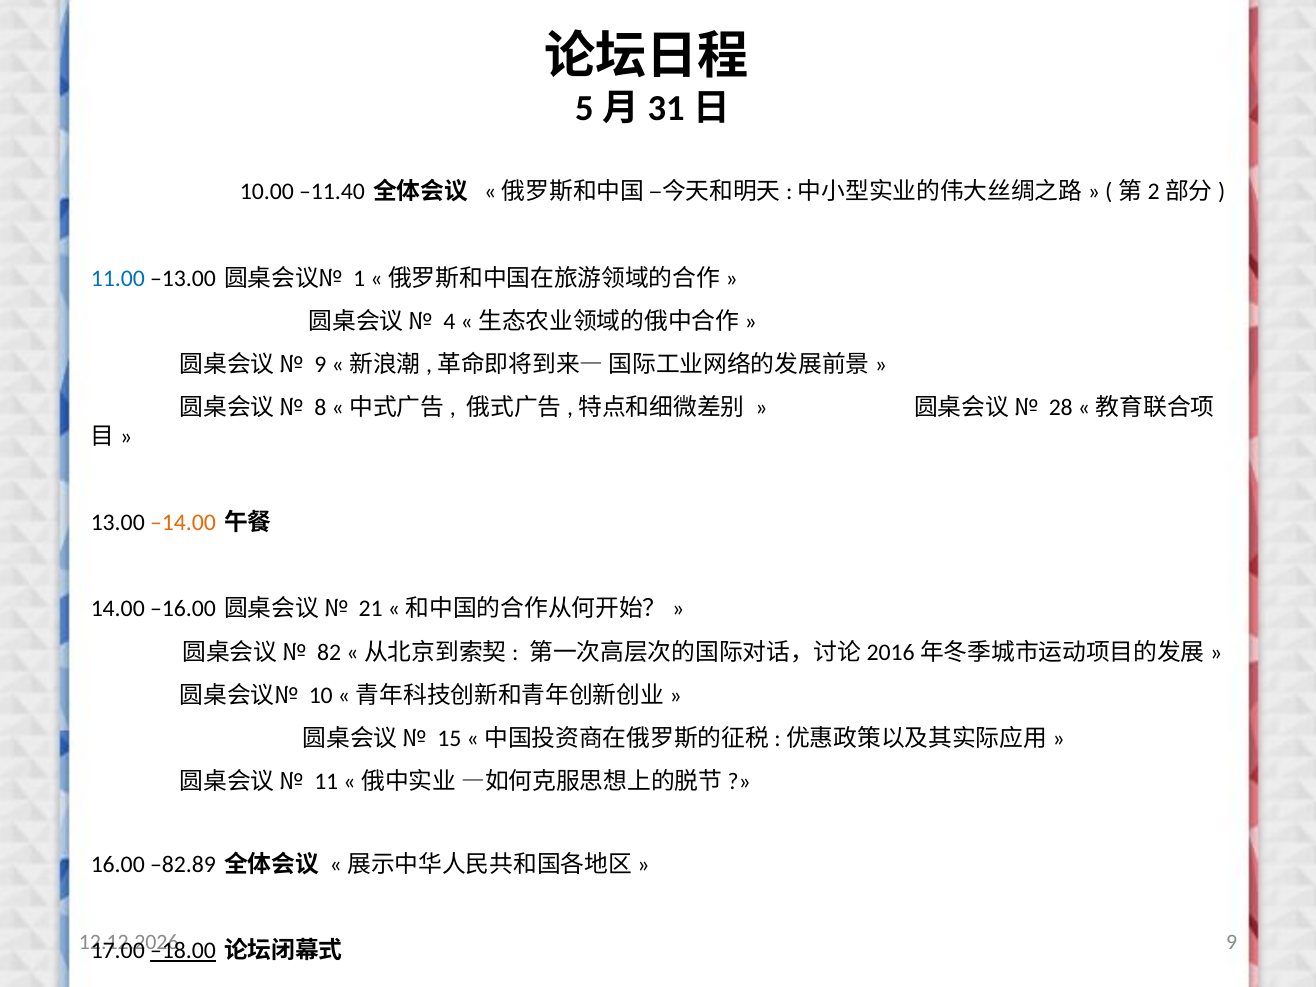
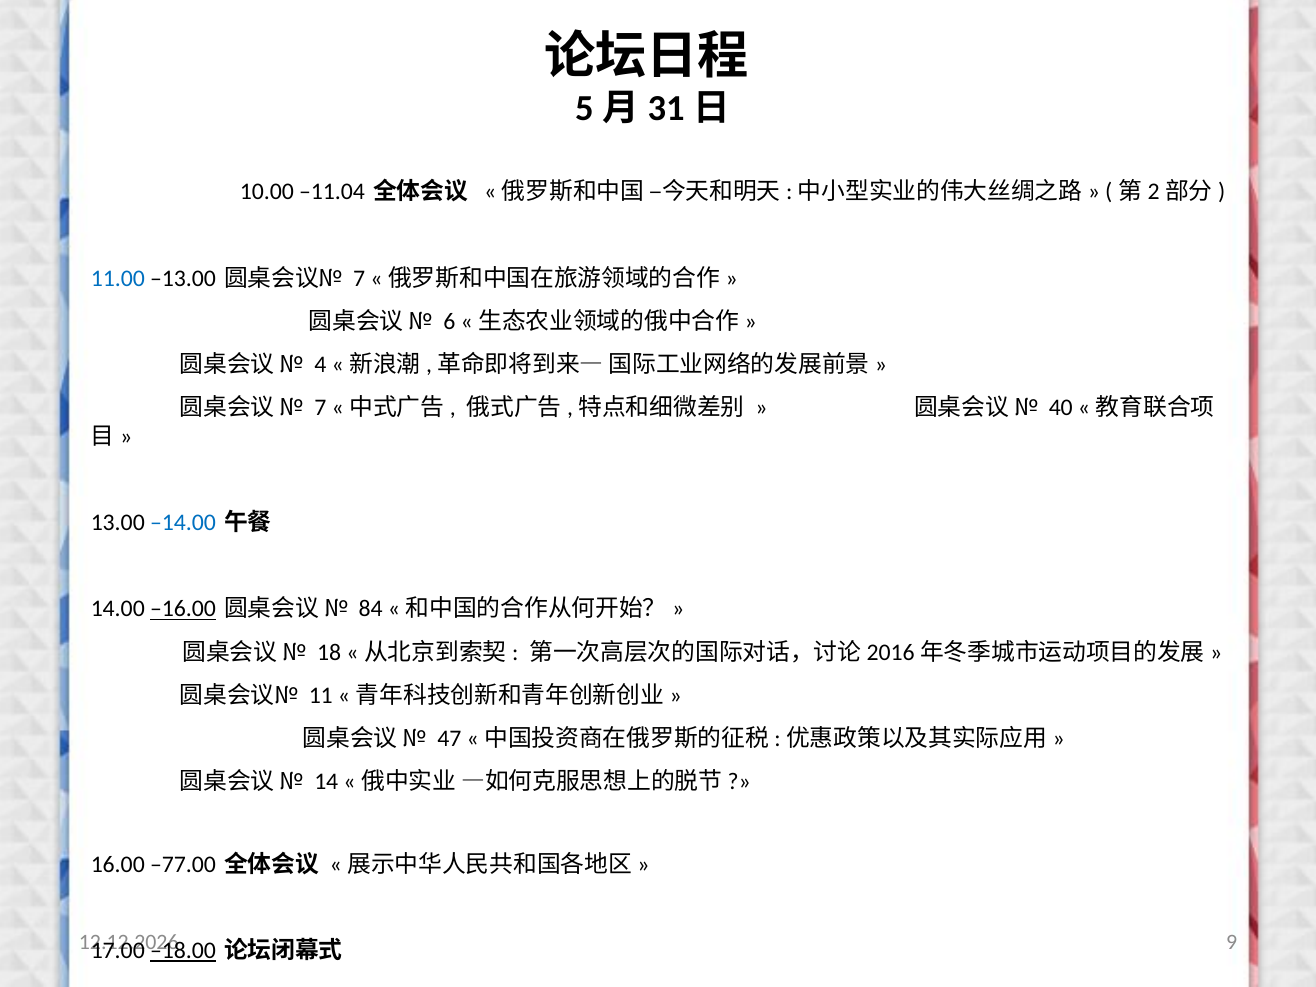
–11.40: –11.40 -> –11.04 (332, 192)
1: 1 -> 7 (359, 278)
4: 4 -> 6 (449, 322)
9: 9 -> 4 (320, 365)
8: 8 -> 7 (320, 408)
28: 28 -> 40 (1061, 408)
–14.00 colour: orange -> blue (183, 523)
–16.00 underline: none -> present (183, 609)
21: 21 -> 84 (371, 609)
82: 82 -> 18 (329, 652)
10: 10 -> 11 (321, 695)
15: 15 -> 47 (449, 738)
11: 11 -> 14 (326, 782)
–82.89: –82.89 -> –77.00 (183, 864)
